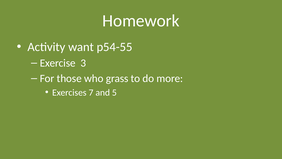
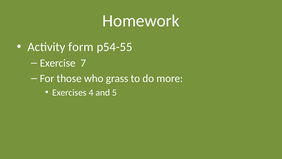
want: want -> form (81, 47)
3: 3 -> 7 (83, 63)
7: 7 -> 4 (91, 92)
